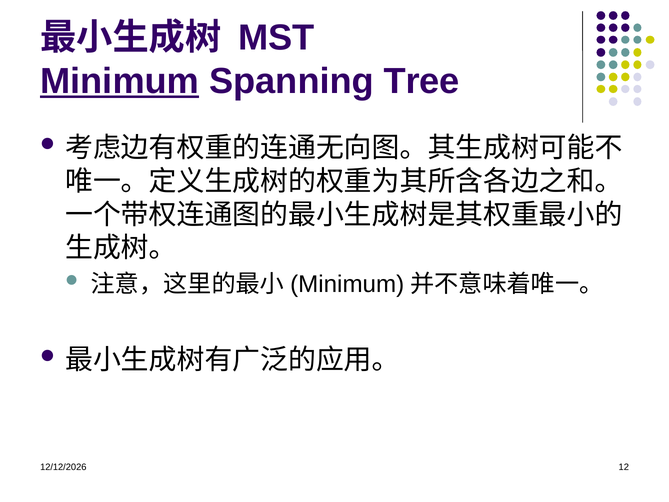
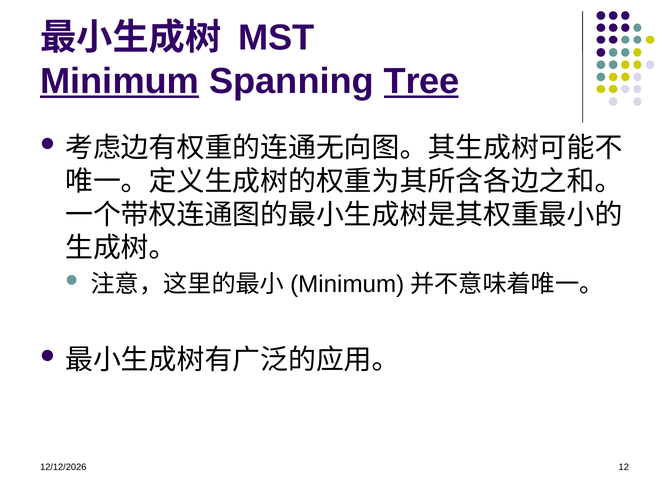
Tree underline: none -> present (422, 81)
